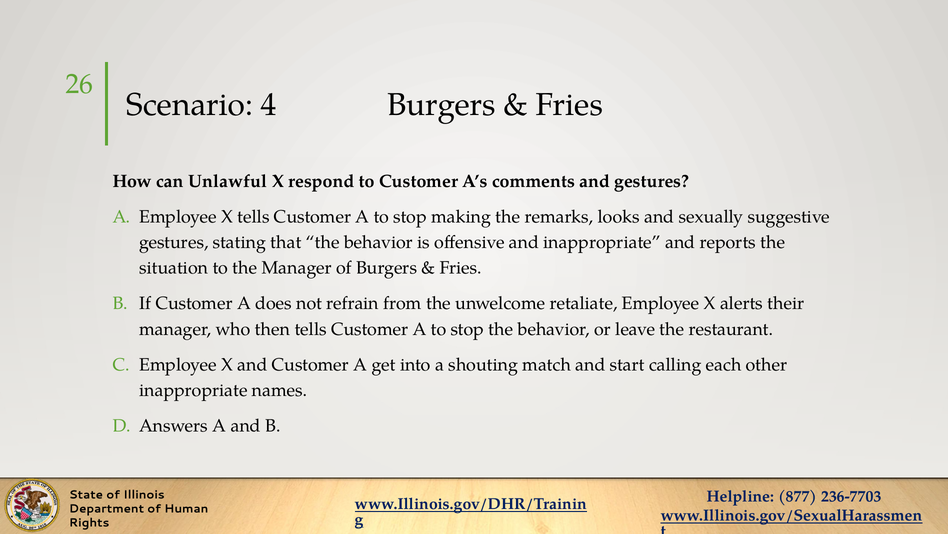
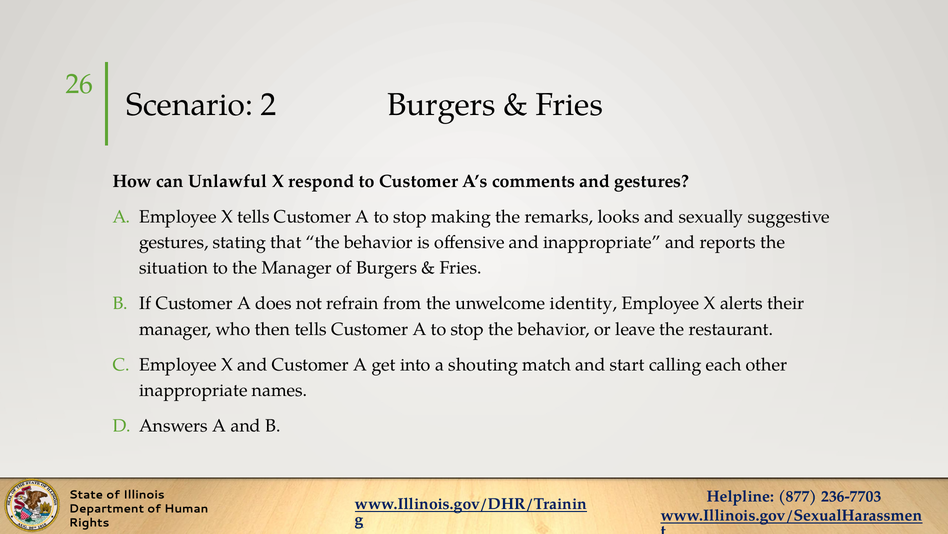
4: 4 -> 2 (269, 105)
retaliate: retaliate -> identity (583, 303)
